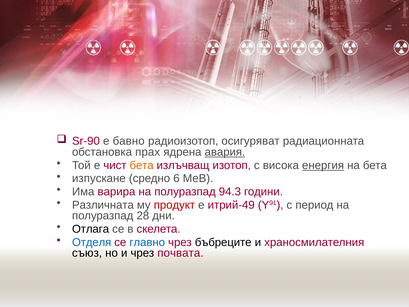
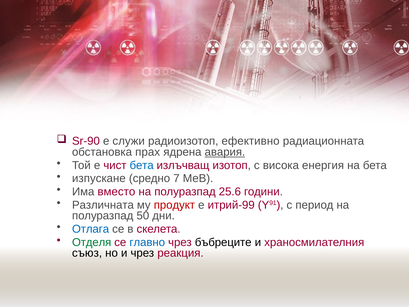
бавно: бавно -> служи (129, 141)
осигуряват: осигуряват -> ефективно (251, 141)
бета colour: orange -> blue (142, 165)
енергия underline: present -> none (323, 165)
6: 6 -> 7 (176, 178)
варира: варира -> вместо (116, 192)
94.3: 94.3 -> 25.6 (230, 192)
итрий-49: итрий-49 -> итрий-99 (231, 205)
28: 28 -> 50 (143, 216)
Отлага colour: black -> blue (91, 229)
Отделя colour: blue -> green (92, 242)
почвата: почвата -> реакция (180, 253)
